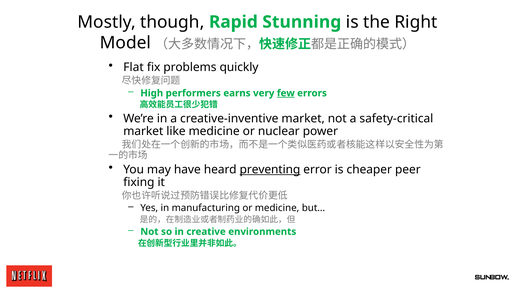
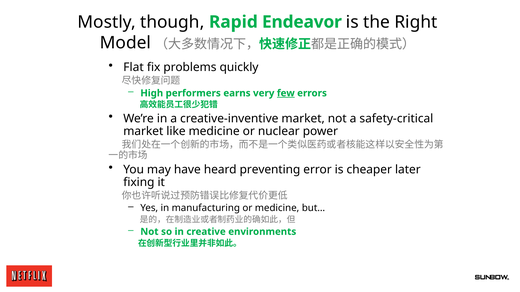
Stunning: Stunning -> Endeavor (302, 22)
preventing underline: present -> none (270, 170)
peer: peer -> later (408, 170)
